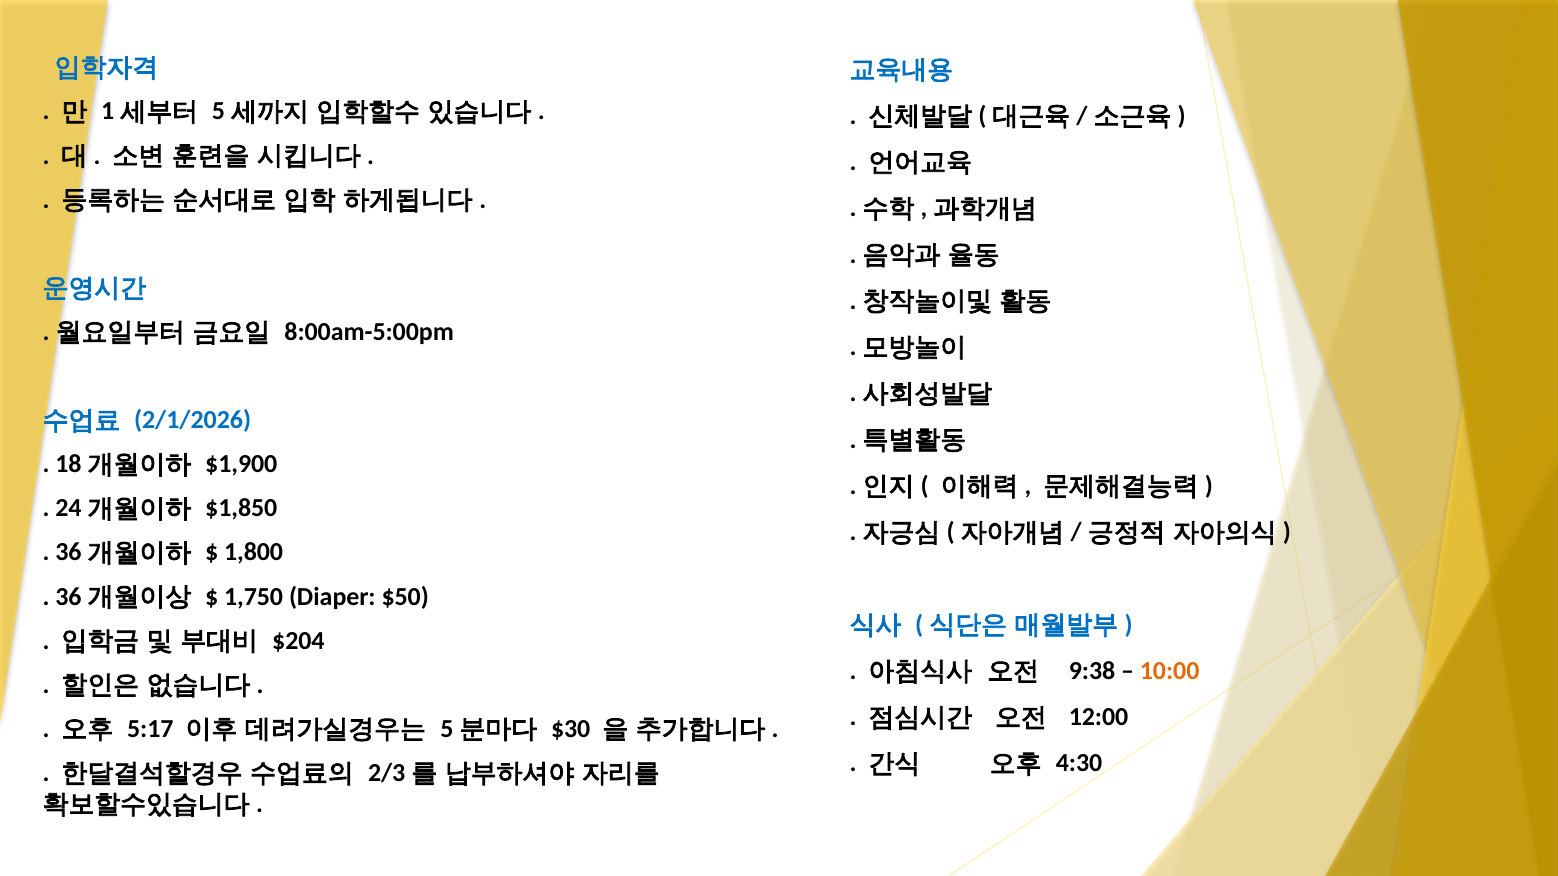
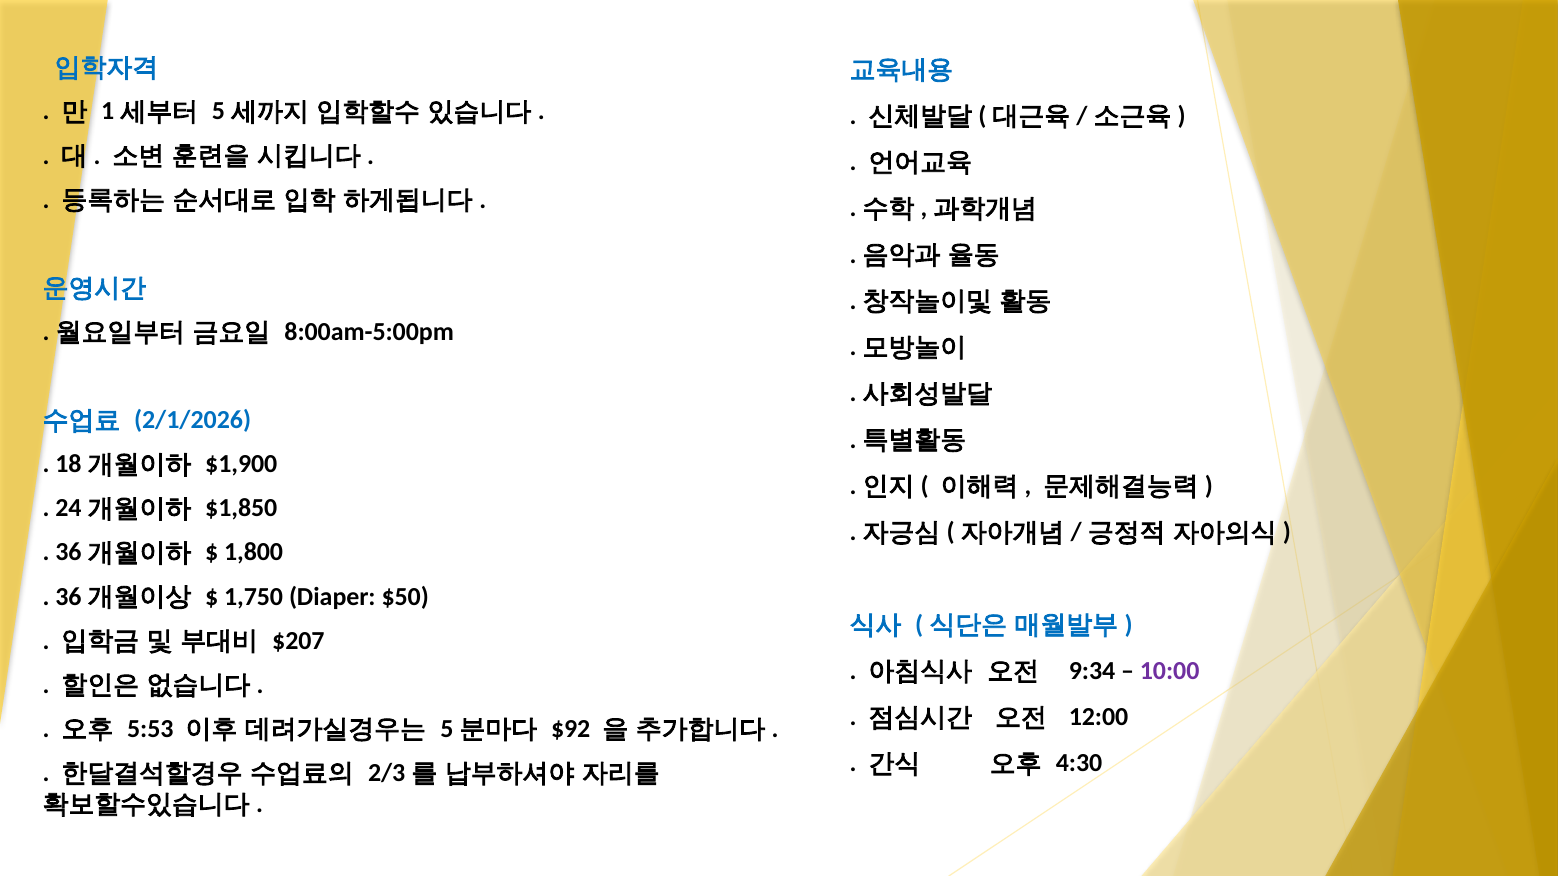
$204: $204 -> $207 (298, 641)
9:38: 9:38 -> 9:34 (1092, 671)
10:00 colour: orange -> purple (1170, 671)
5:17: 5:17 -> 5:53 (150, 729)
$30: $30 -> $92 (571, 729)
